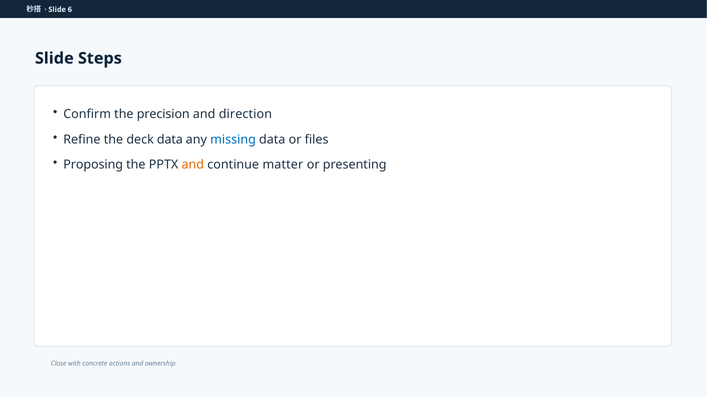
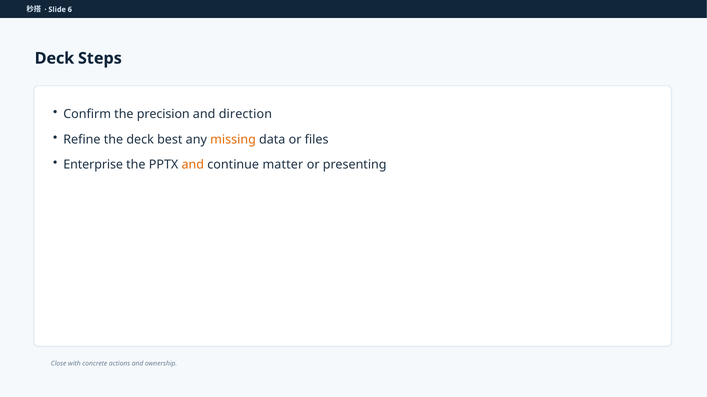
Slide: Slide -> Deck (54, 58)
deck data: data -> best (170, 140)
missing colour: blue -> orange (233, 140)
Proposing: Proposing -> Enterprise (93, 165)
